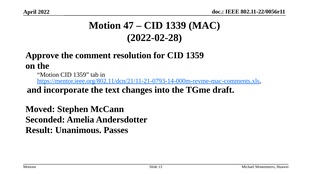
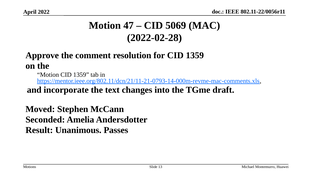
1339: 1339 -> 5069 (176, 25)
